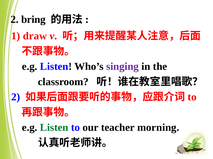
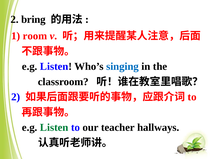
draw: draw -> room (35, 36)
singing colour: purple -> blue (122, 67)
morning: morning -> hallways (158, 128)
